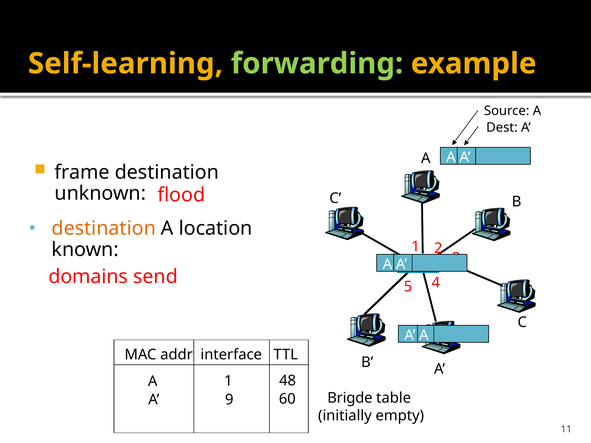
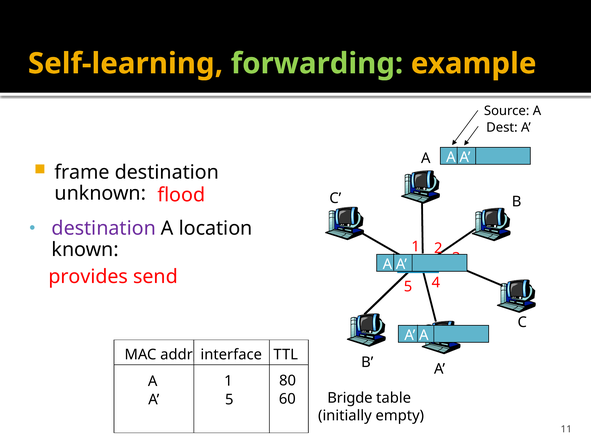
destination colour: orange -> purple (104, 229)
domains: domains -> provides (88, 277)
48: 48 -> 80 (288, 381)
A 9: 9 -> 5 (229, 400)
